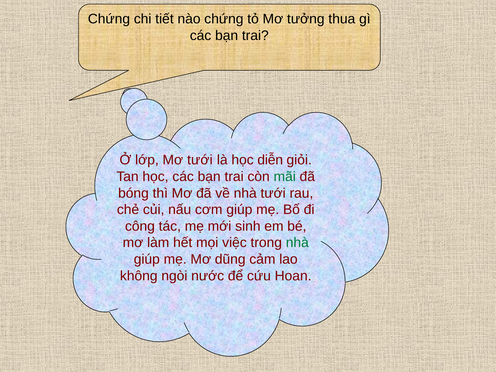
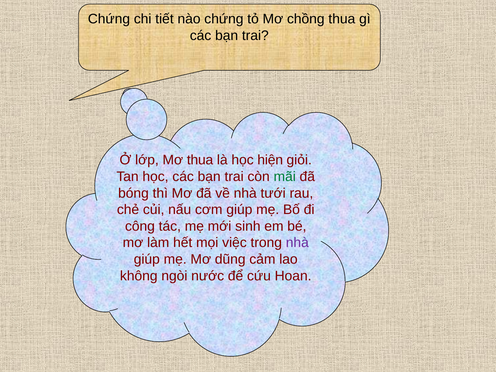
tưởng: tưởng -> chồng (306, 19)
Mơ tưới: tưới -> thua (200, 160)
diễn: diễn -> hiện (270, 160)
nhà colour: green -> purple (297, 243)
